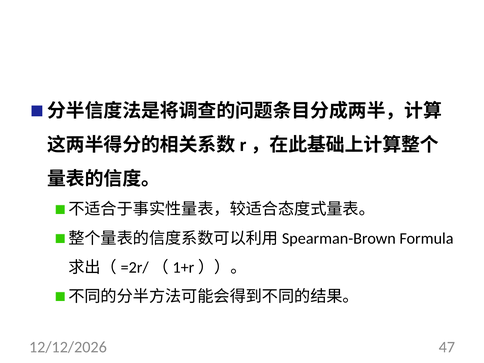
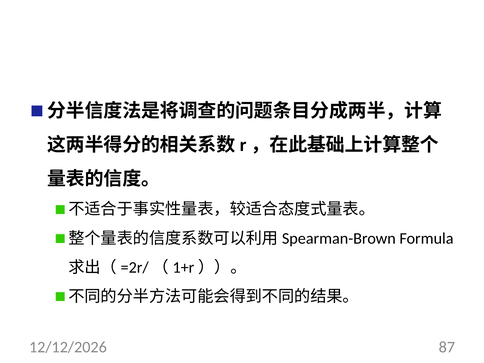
47: 47 -> 87 (447, 347)
